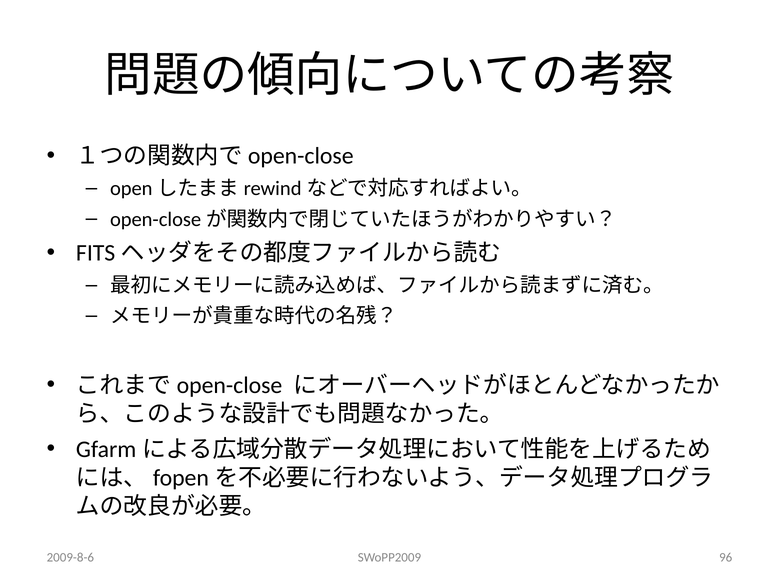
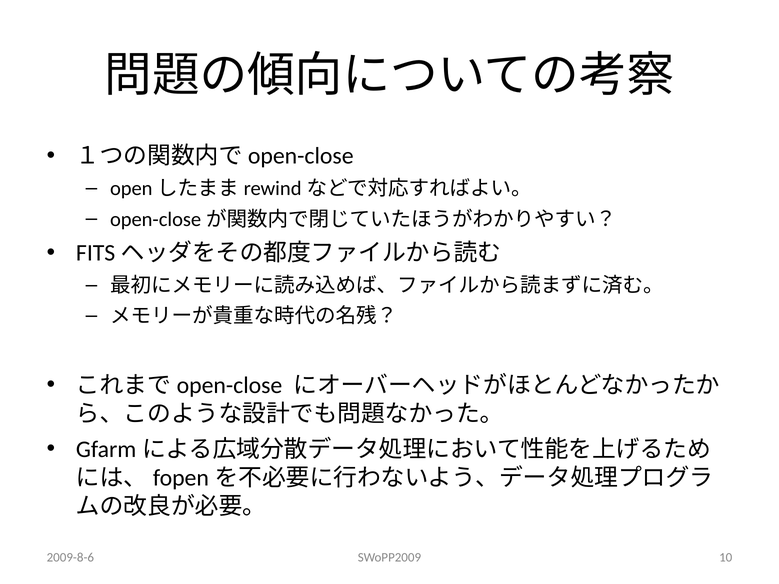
96: 96 -> 10 (726, 558)
